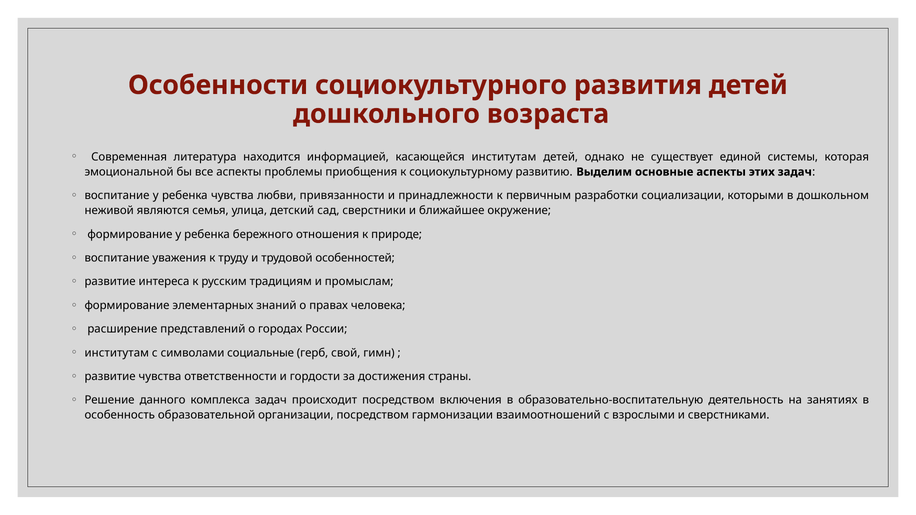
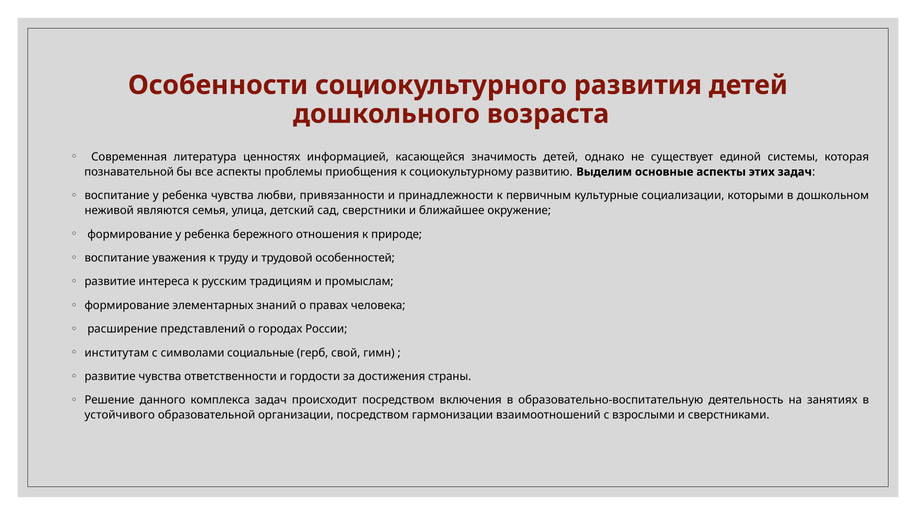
находится: находится -> ценностях (272, 157)
касающейся институтам: институтам -> значимость (504, 157)
эмоциональной: эмоциональной -> познавательной (129, 172)
разработки: разработки -> культурные (606, 196)
особенность: особенность -> устойчивого (120, 415)
